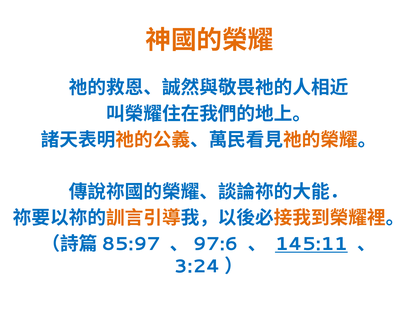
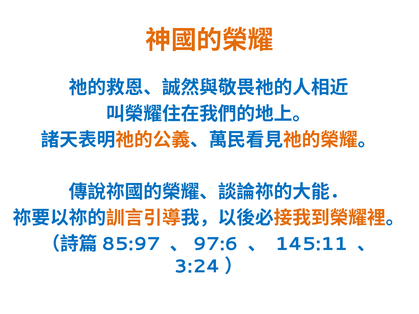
145:11 underline: present -> none (311, 244)
